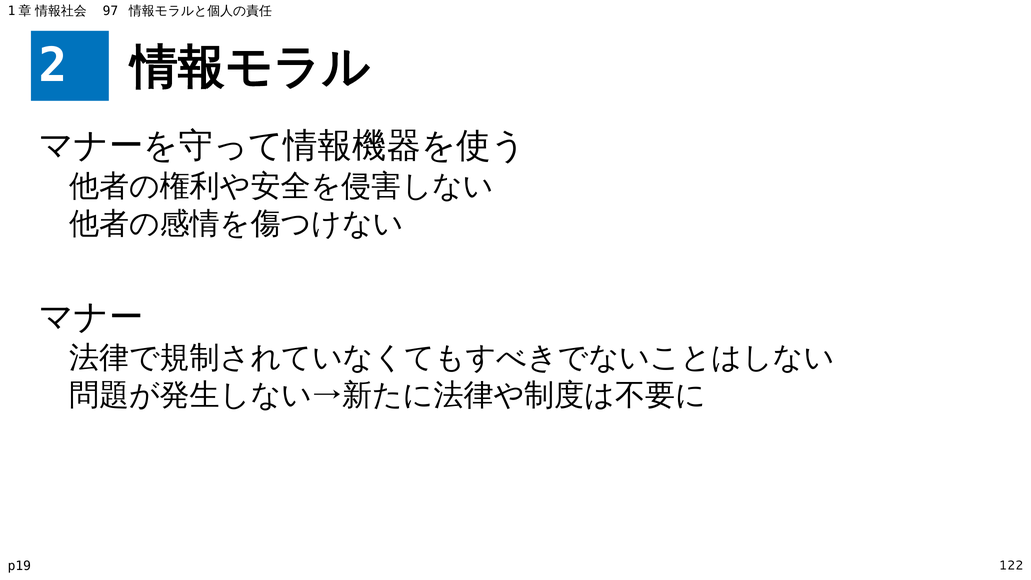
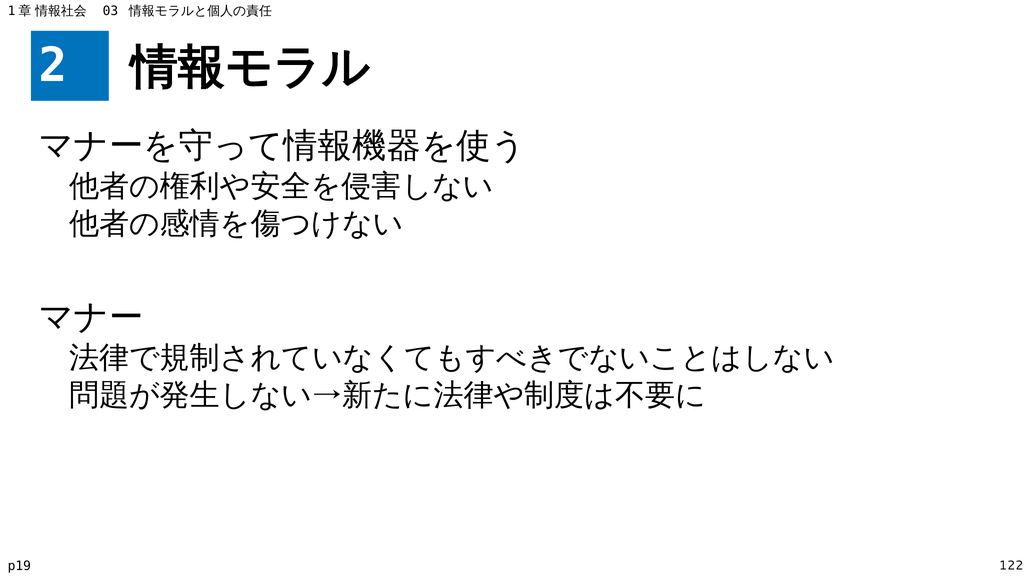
97: 97 -> 03 (110, 11)
